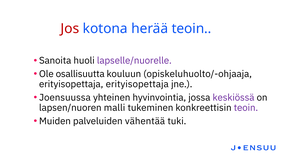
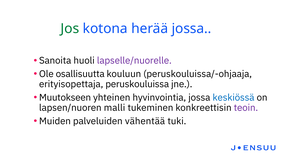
Jos colour: red -> green (70, 29)
herää teoin: teoin -> jossa (192, 29)
opiskeluhuolto/-ohjaaja: opiskeluhuolto/-ohjaaja -> peruskouluissa/-ohjaaja (198, 74)
erityisopettaja erityisopettaja: erityisopettaja -> peruskouluissa (137, 84)
Joensuussa: Joensuussa -> Muutokseen (65, 97)
keskiössä colour: purple -> blue (234, 97)
